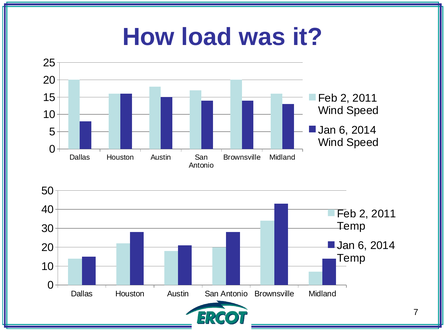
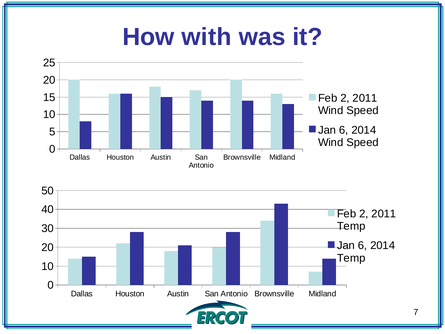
load: load -> with (207, 37)
